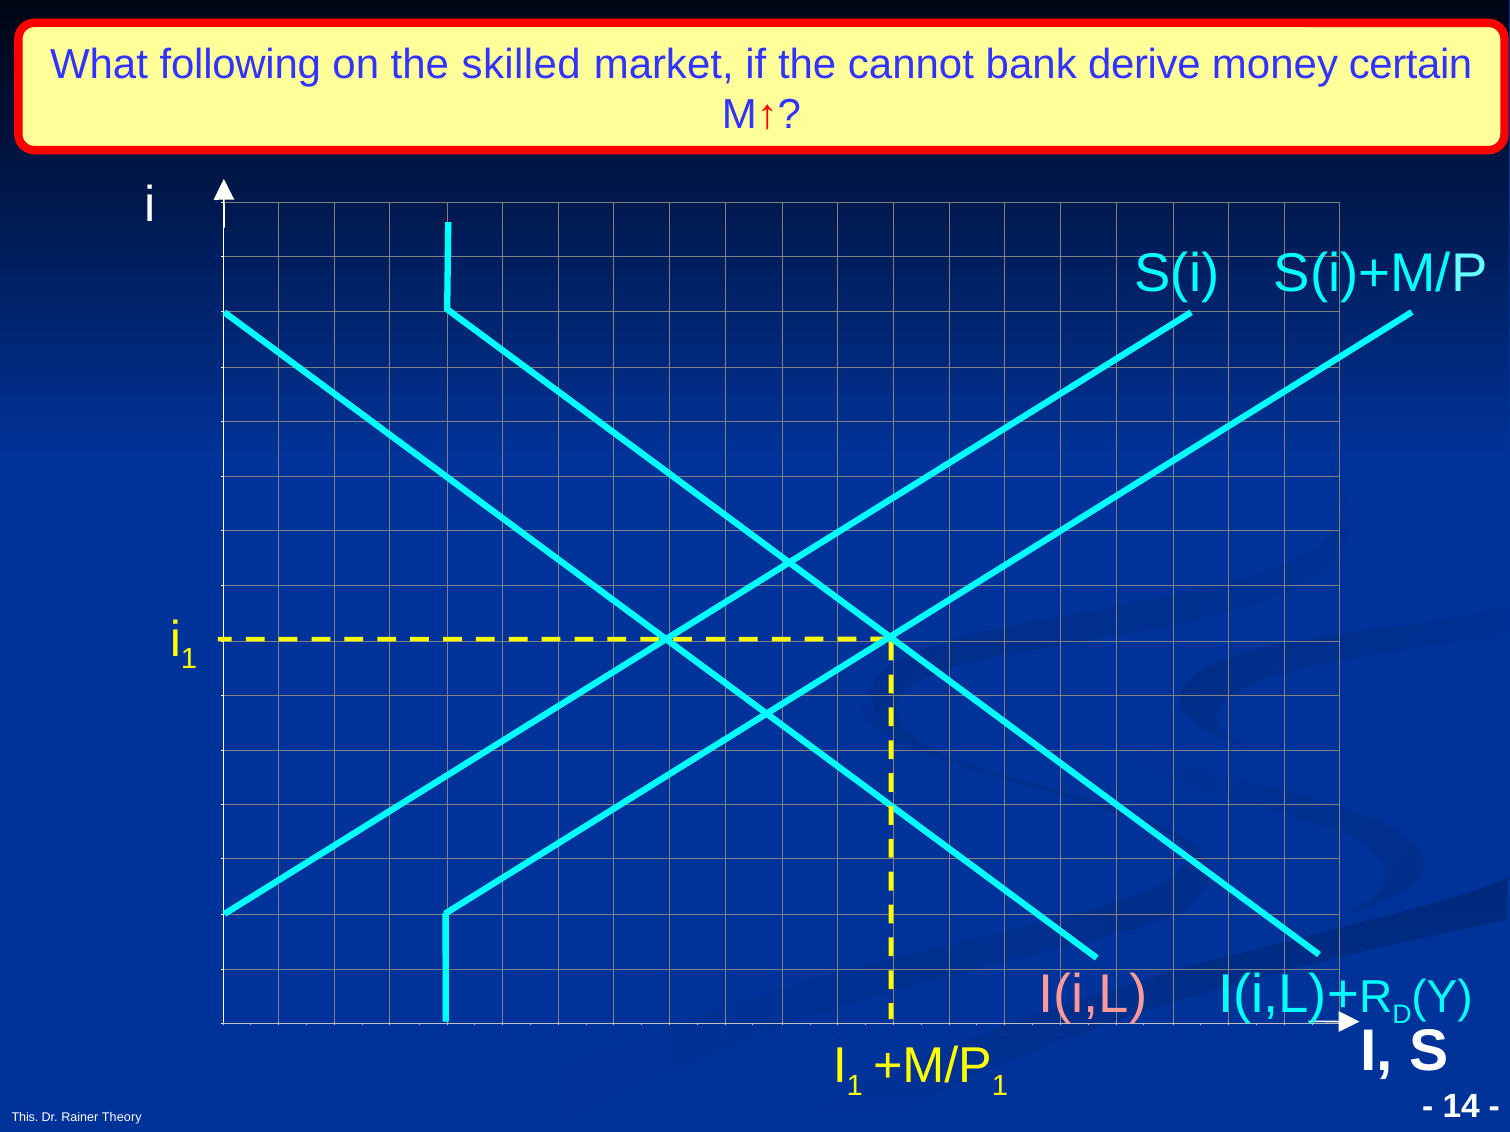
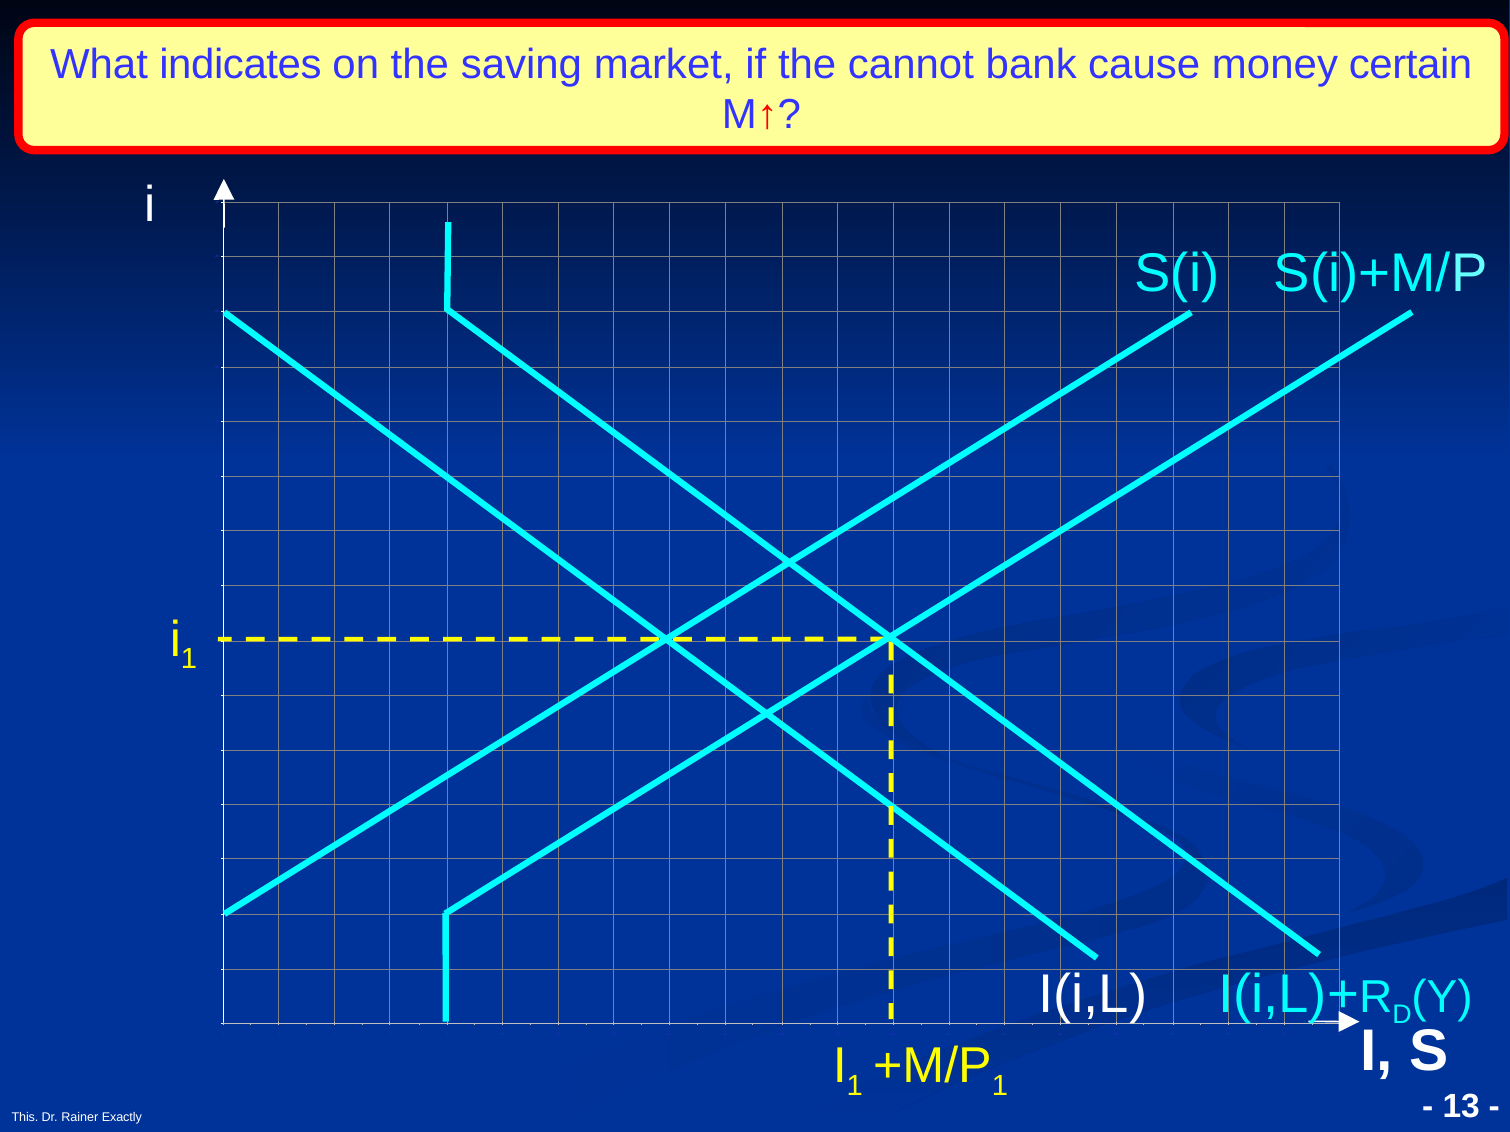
following: following -> indicates (240, 64)
skilled: skilled -> saving (521, 64)
derive: derive -> cause (1144, 64)
I(i,L colour: pink -> white (1093, 994)
14: 14 -> 13 (1461, 1107)
Theory: Theory -> Exactly (122, 1118)
